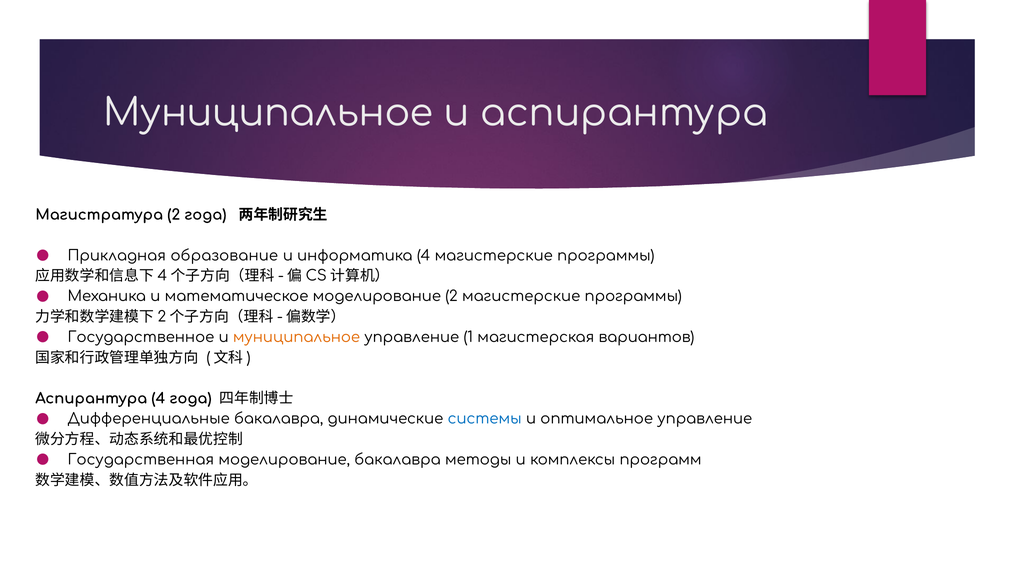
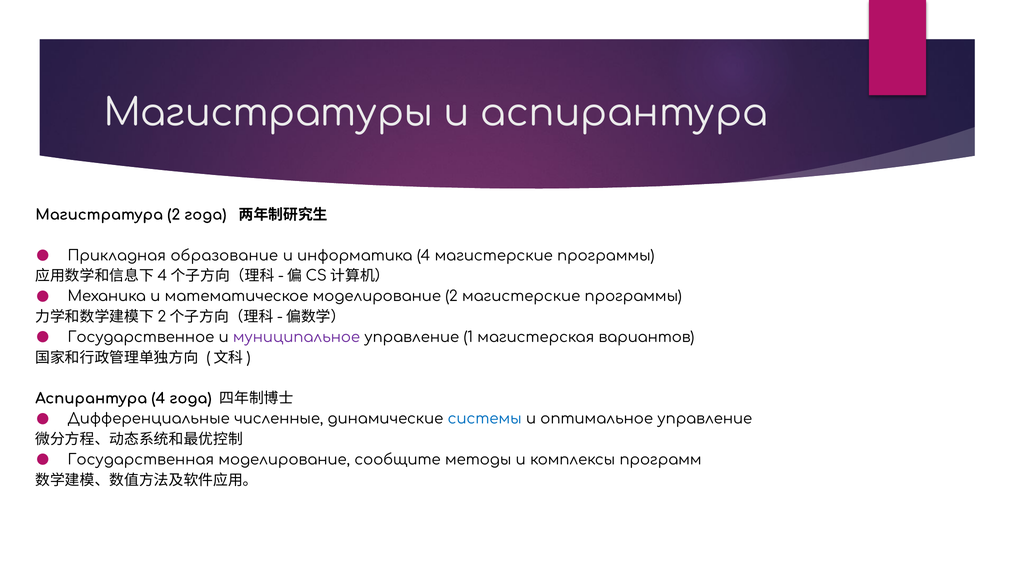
Муниципальное: Муниципальное -> Магистратуры (268, 113)
муниципальное colour: orange -> purple (297, 337)
Дифференциальные бакалавра: бакалавра -> численные (279, 419)
моделирование бакалавра: бакалавра -> сообщите (398, 460)
